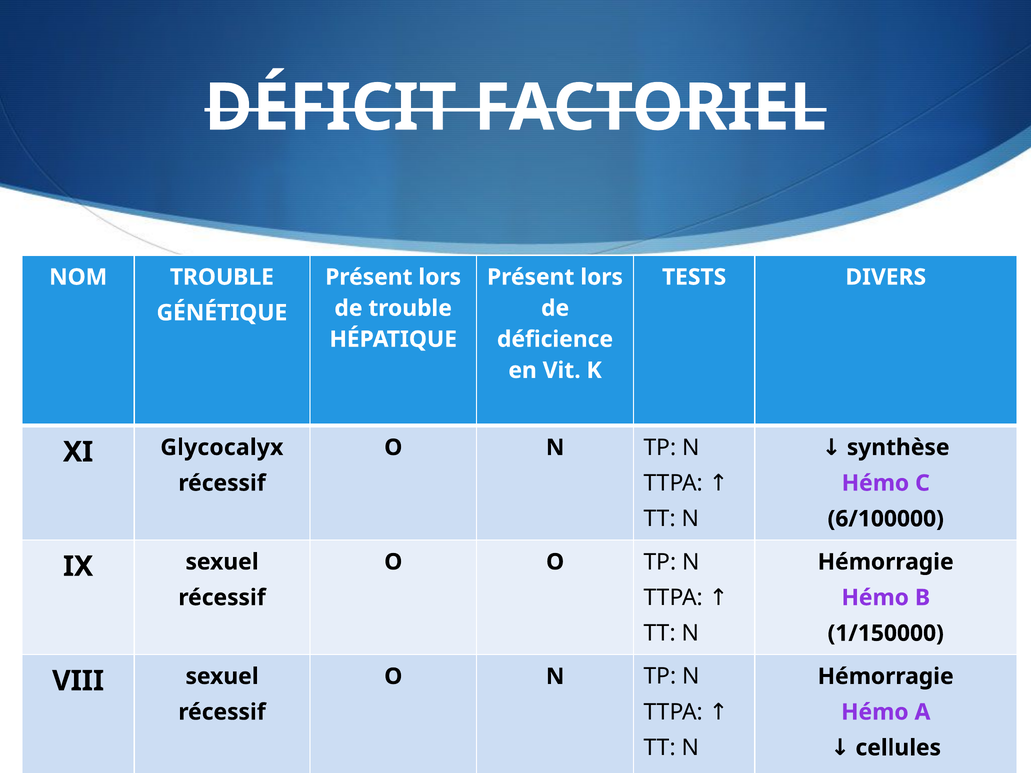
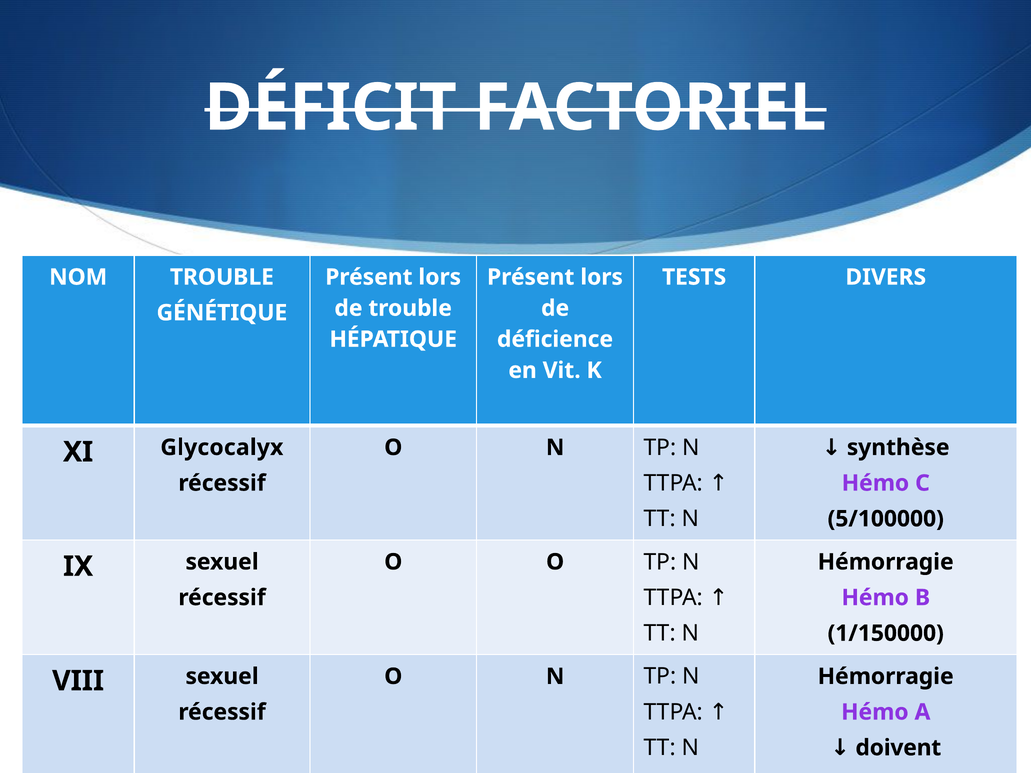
6/100000: 6/100000 -> 5/100000 (886, 519)
cellules: cellules -> doivent (898, 748)
